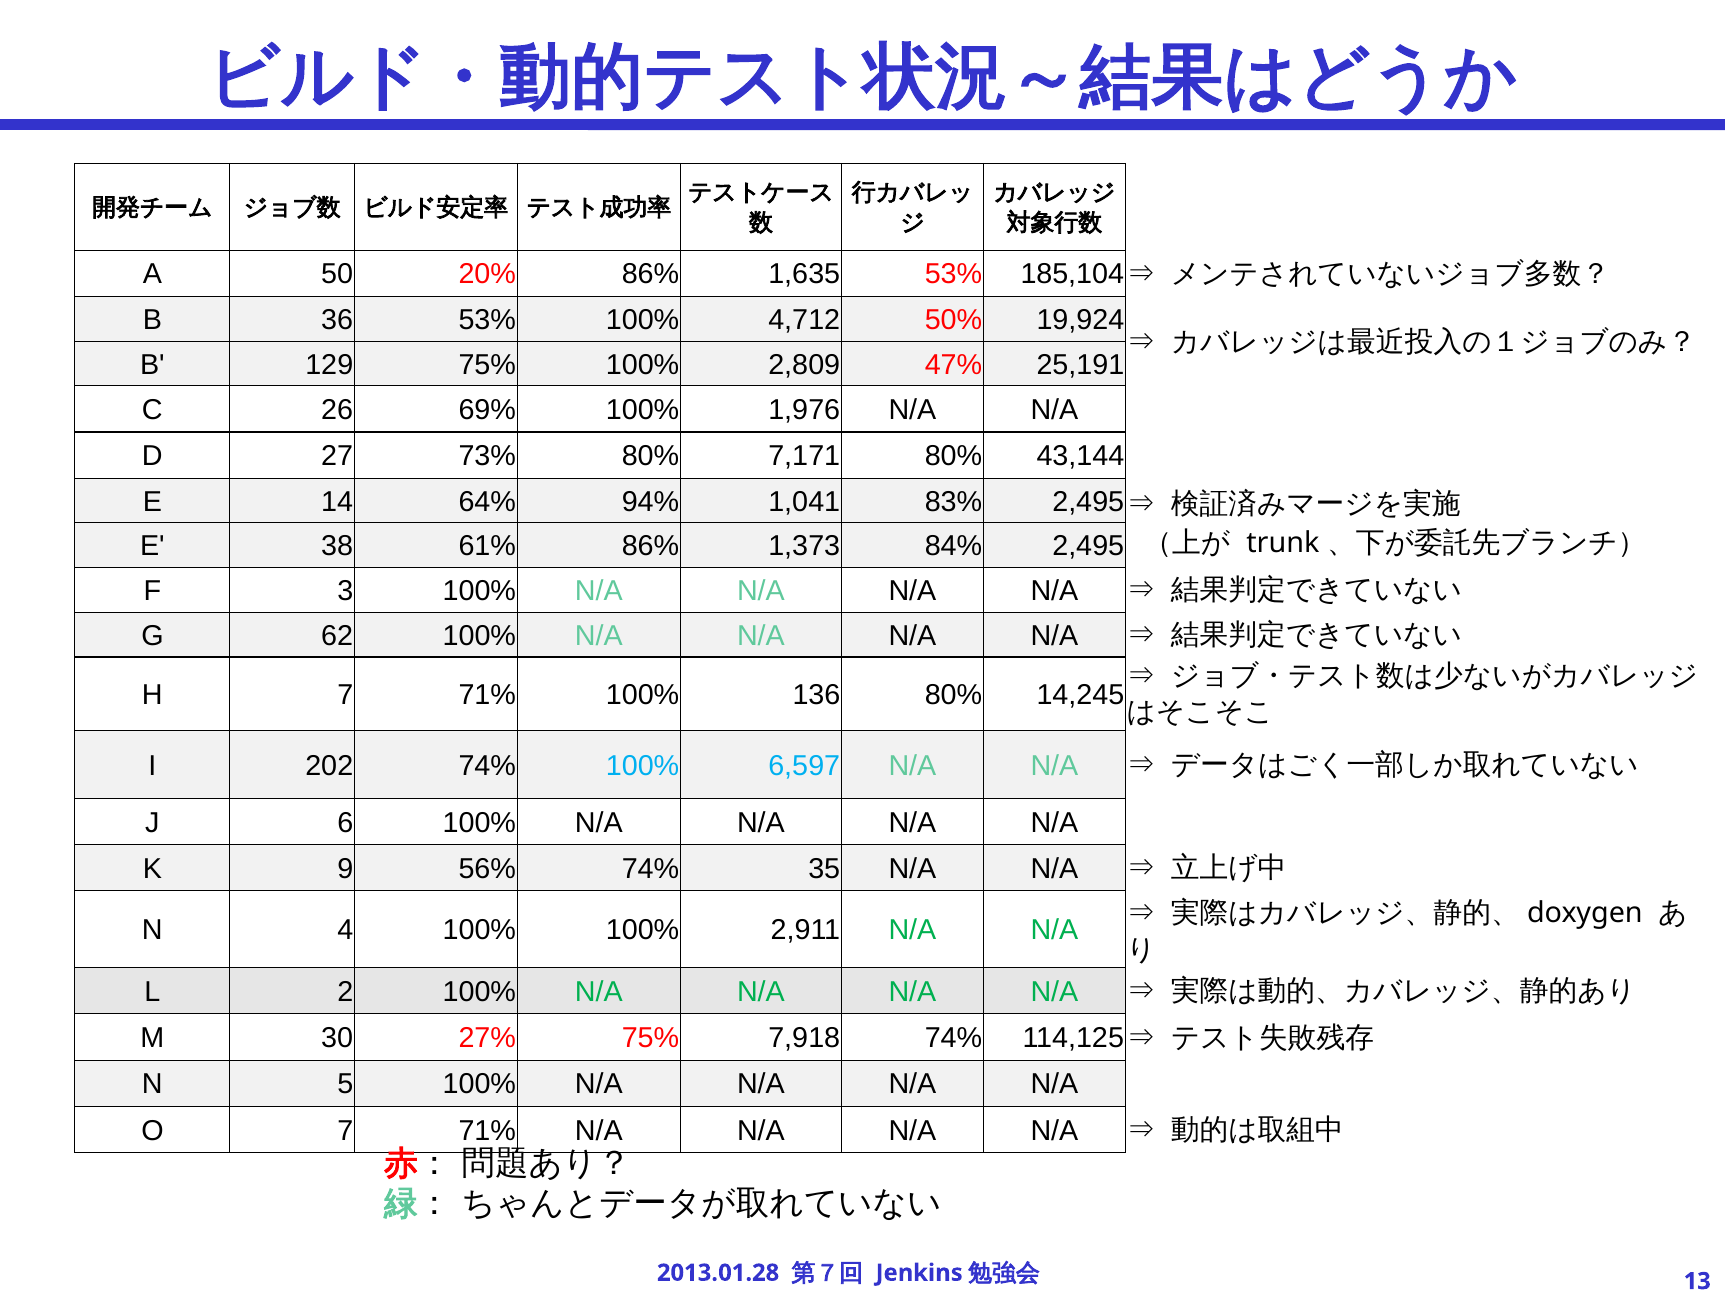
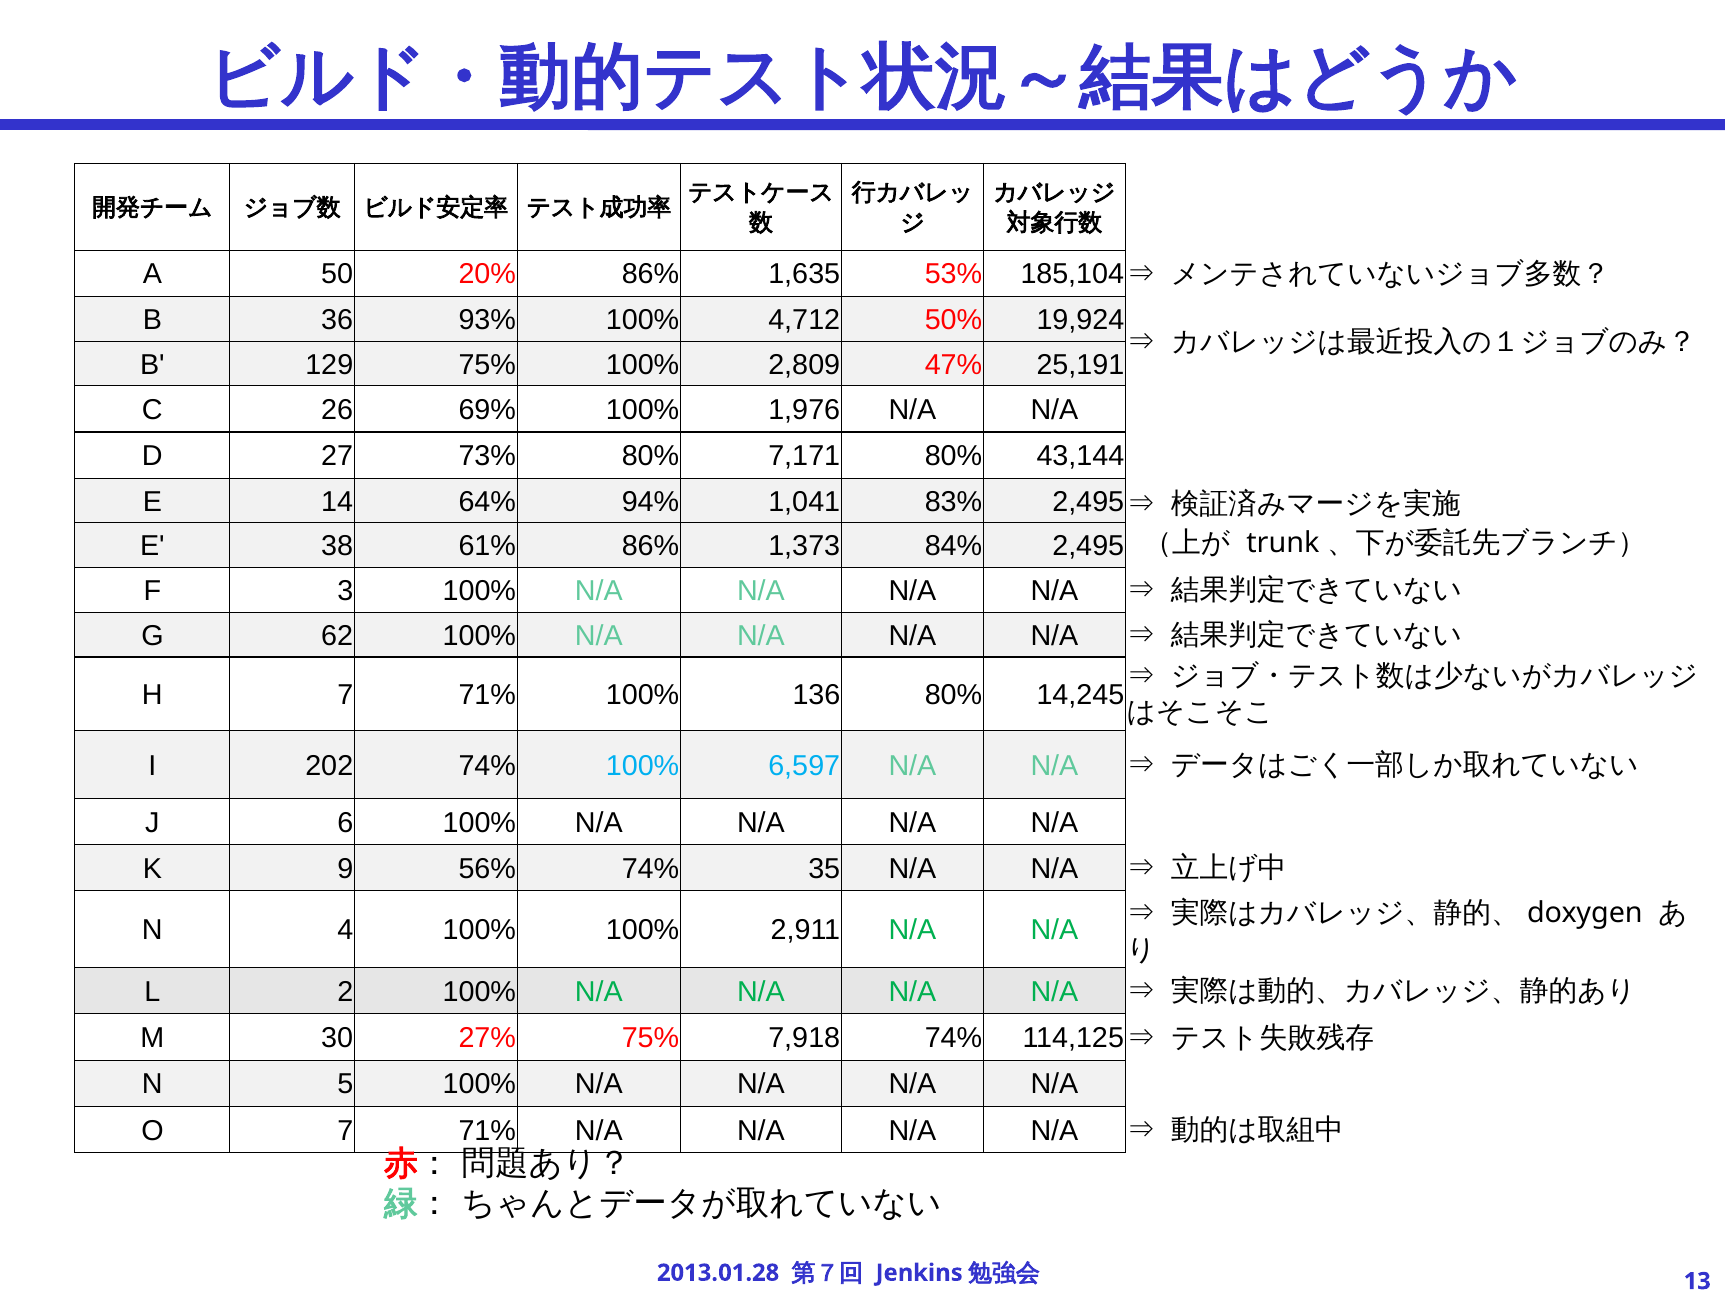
36 53%: 53% -> 93% (487, 320)
